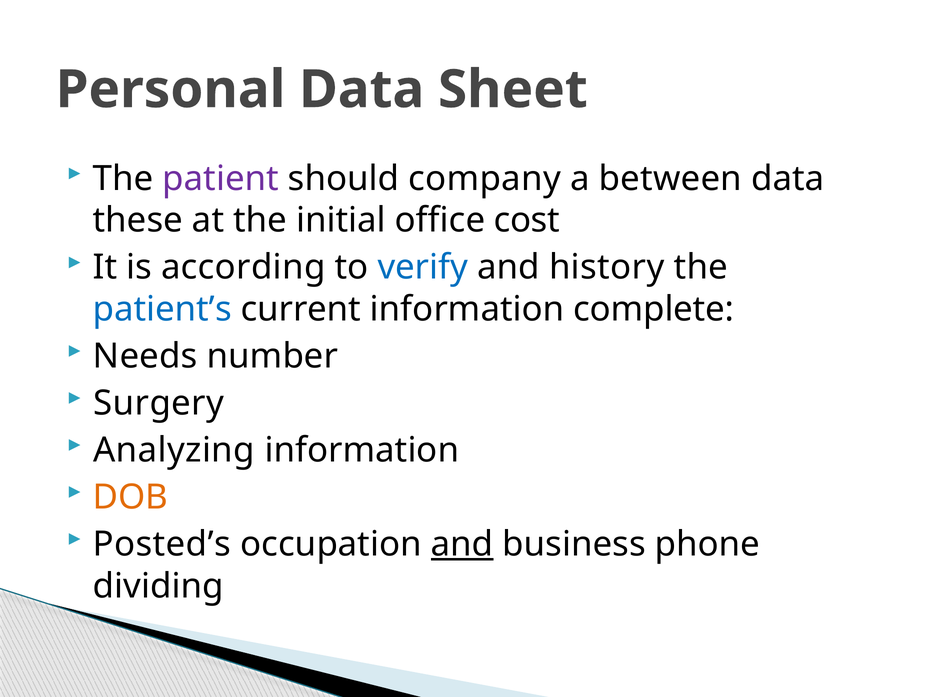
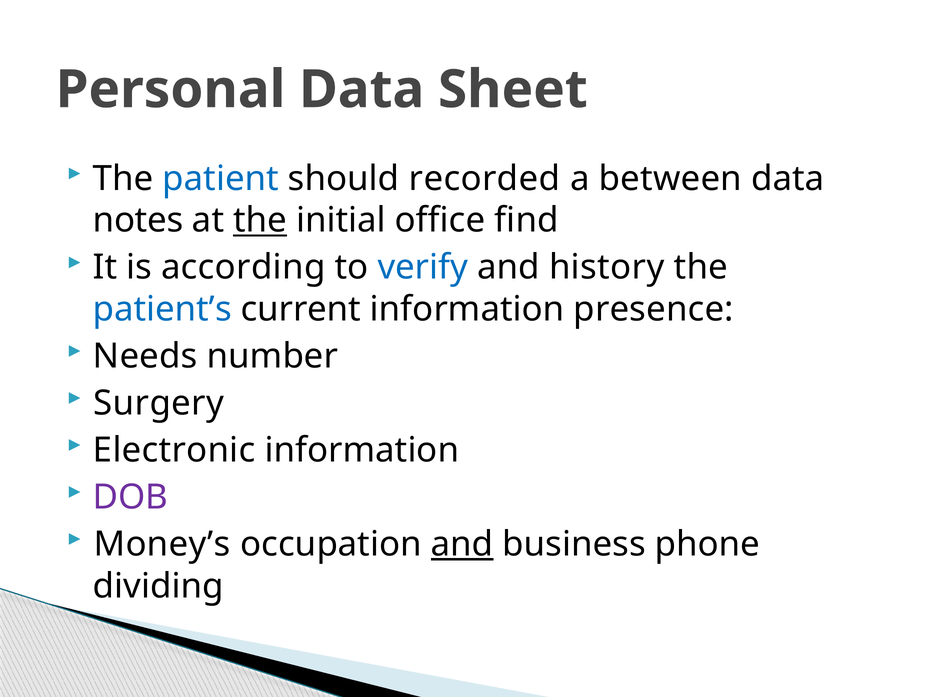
patient colour: purple -> blue (221, 179)
company: company -> recorded (485, 179)
these: these -> notes (138, 221)
the underline: none -> present (260, 221)
cost: cost -> find (527, 221)
complete: complete -> presence (654, 309)
Analyzing: Analyzing -> Electronic (174, 451)
DOB colour: orange -> purple (131, 498)
Posted’s: Posted’s -> Money’s (162, 545)
